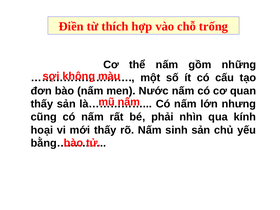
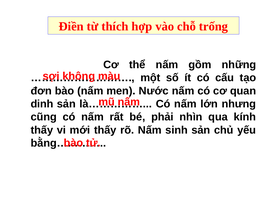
thấy: thấy -> dinh (42, 104)
hoại: hoại -> thấy (42, 130)
